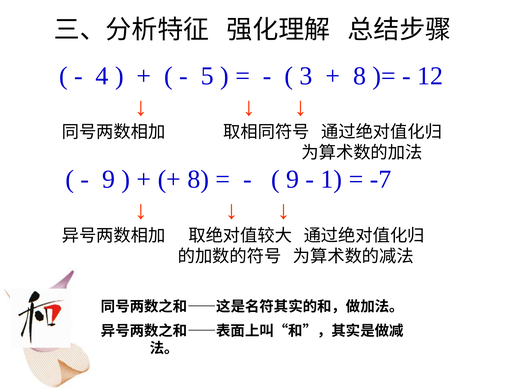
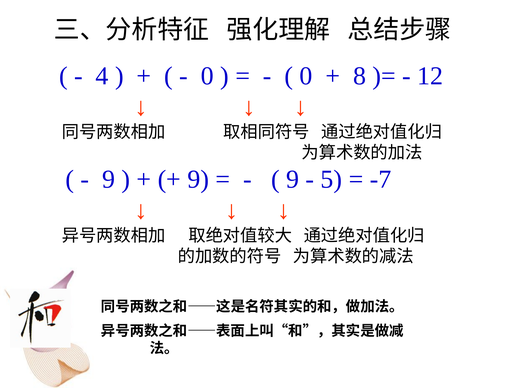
5: 5 -> 0 (207, 76)
3: 3 -> 0 (306, 76)
8: 8 -> 9 (198, 180)
1: 1 -> 5 (331, 180)
